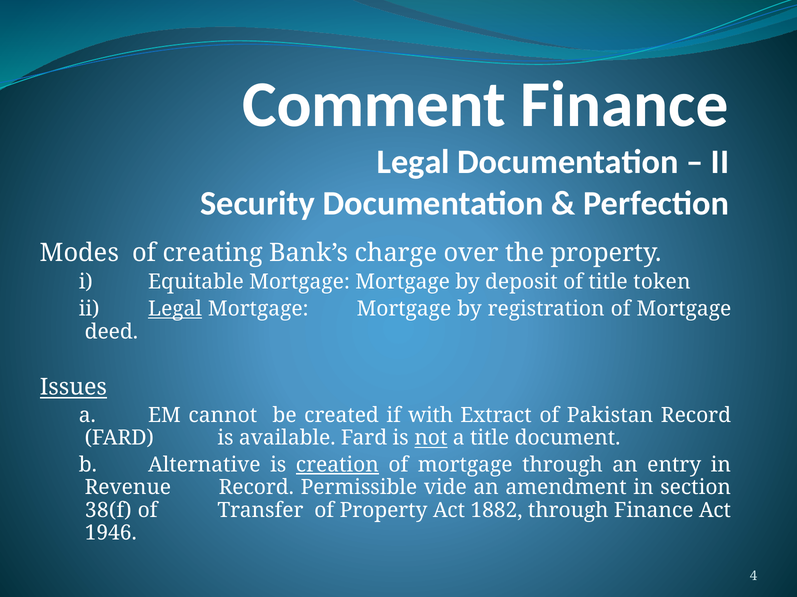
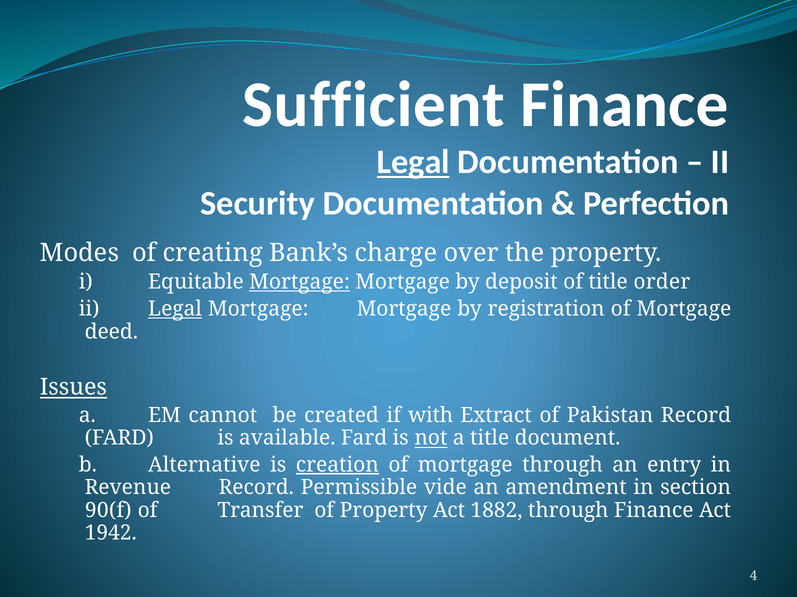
Comment: Comment -> Sufficient (374, 105)
Legal underline: none -> present (413, 162)
Mortgage underline: none -> present (300, 282)
token: token -> order (662, 282)
38(f: 38(f -> 90(f (108, 511)
1946: 1946 -> 1942 (111, 534)
